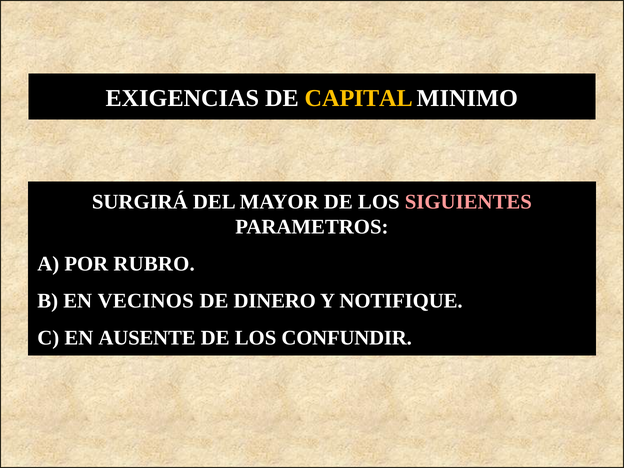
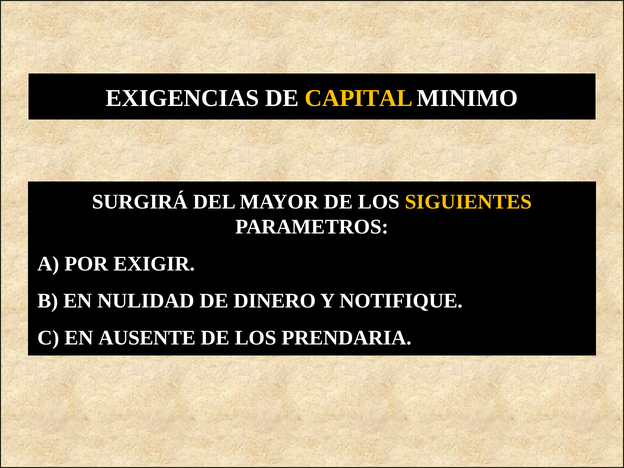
SIGUIENTES colour: pink -> yellow (468, 202)
RUBRO: RUBRO -> EXIGIR (154, 264)
VECINOS: VECINOS -> NULIDAD (146, 301)
CONFUNDIR: CONFUNDIR -> PRENDARIA (347, 338)
